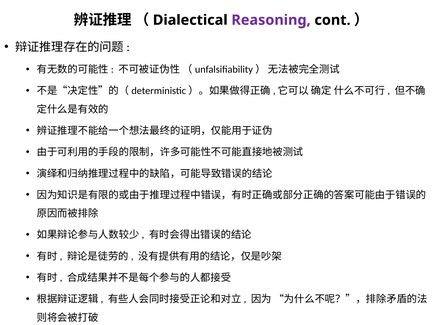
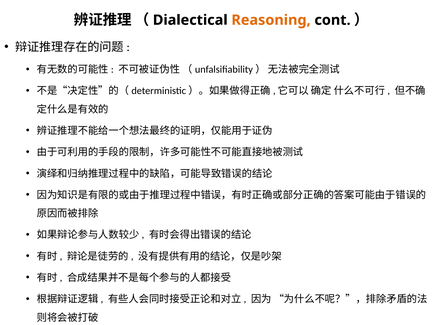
Reasoning colour: purple -> orange (271, 20)
